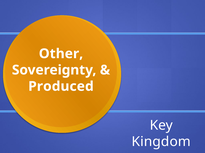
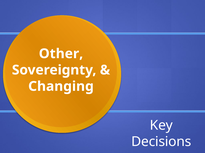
Produced: Produced -> Changing (61, 87)
Kingdom: Kingdom -> Decisions (161, 142)
